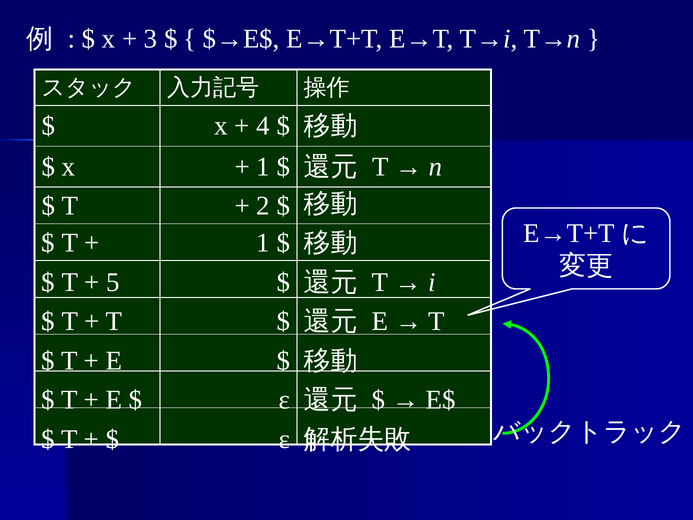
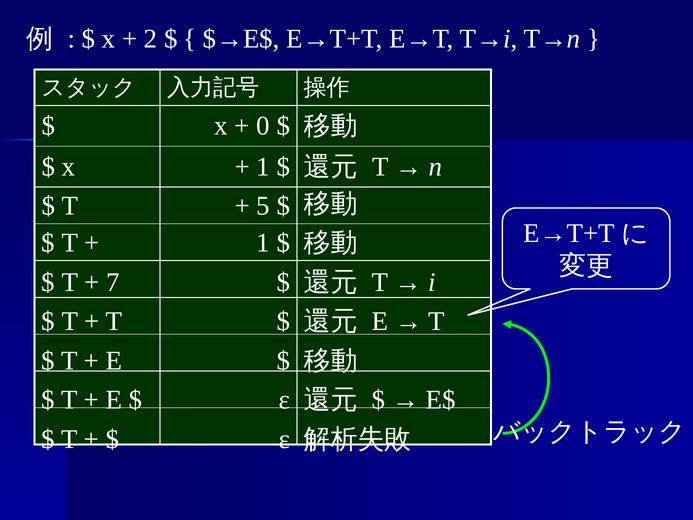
3: 3 -> 2 (151, 39)
4: 4 -> 0 (263, 126)
2: 2 -> 5 (263, 206)
5: 5 -> 7 (113, 282)
